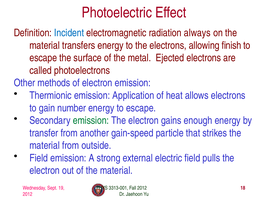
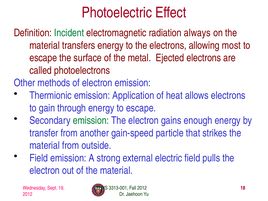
Incident colour: blue -> green (69, 33)
finish: finish -> most (231, 45)
number: number -> through (72, 108)
